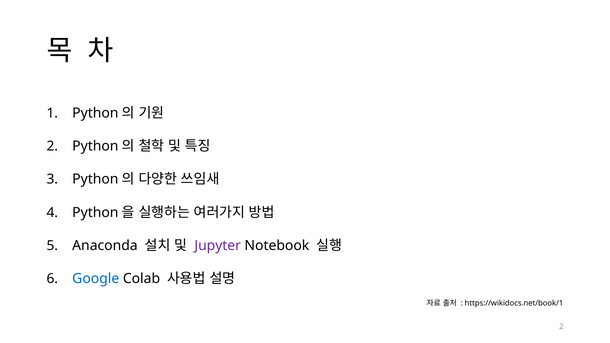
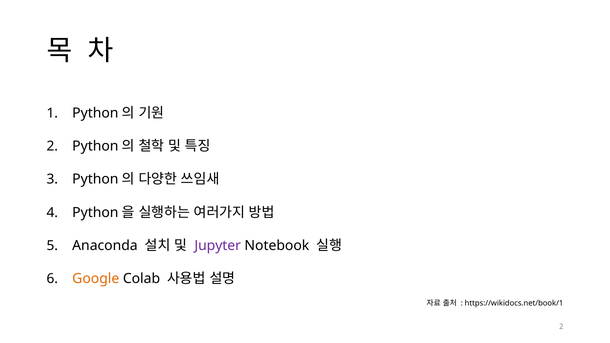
Google colour: blue -> orange (96, 279)
